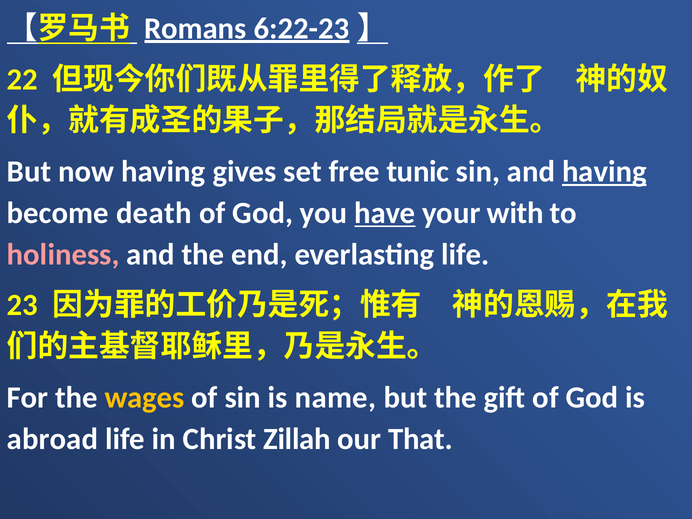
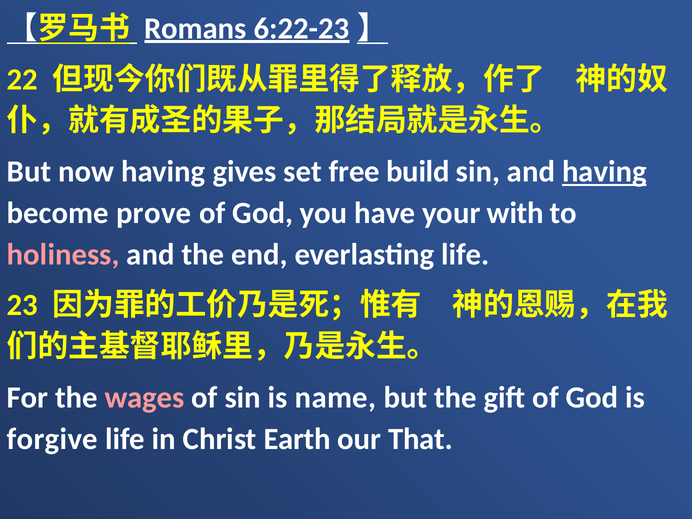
tunic: tunic -> build (418, 172)
death: death -> prove (154, 213)
have underline: present -> none (385, 213)
wages colour: yellow -> pink (145, 398)
abroad: abroad -> forgive (52, 439)
Zillah: Zillah -> Earth (297, 439)
